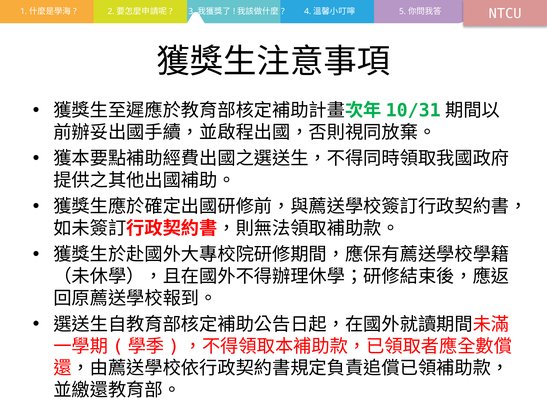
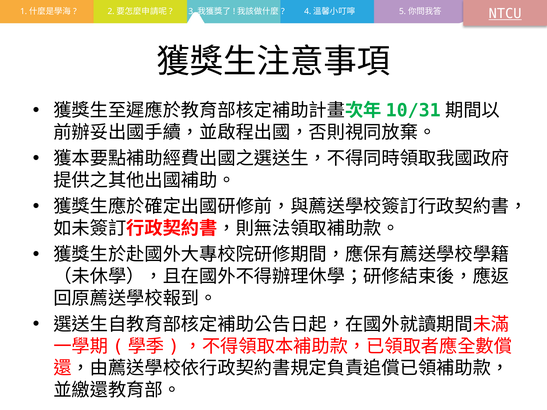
NTCU underline: none -> present (505, 14)
